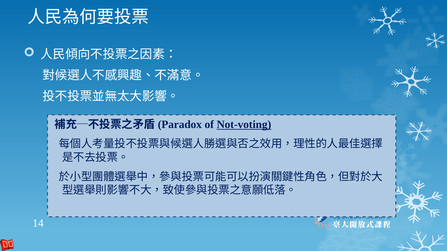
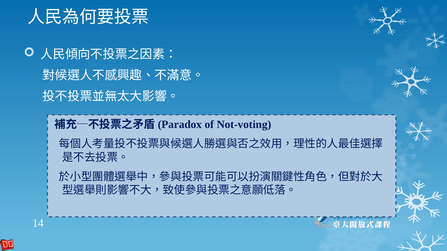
Not-voting underline: present -> none (244, 125)
